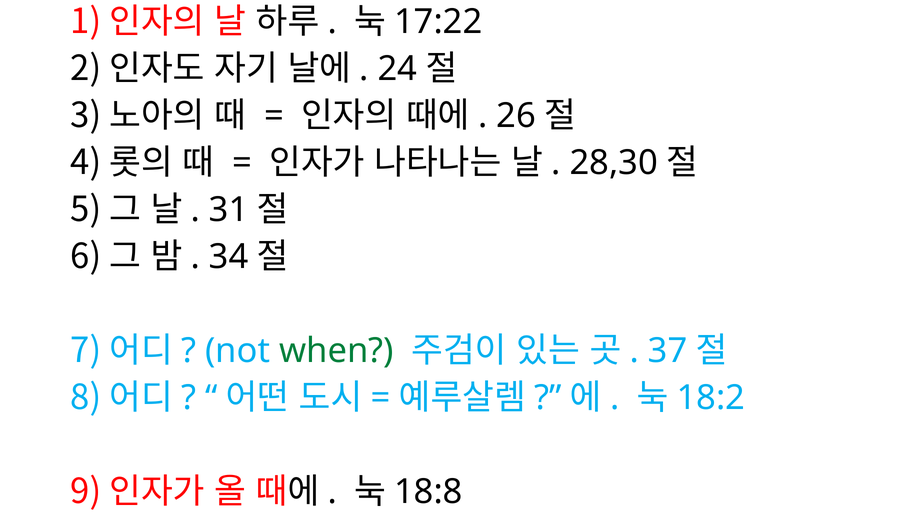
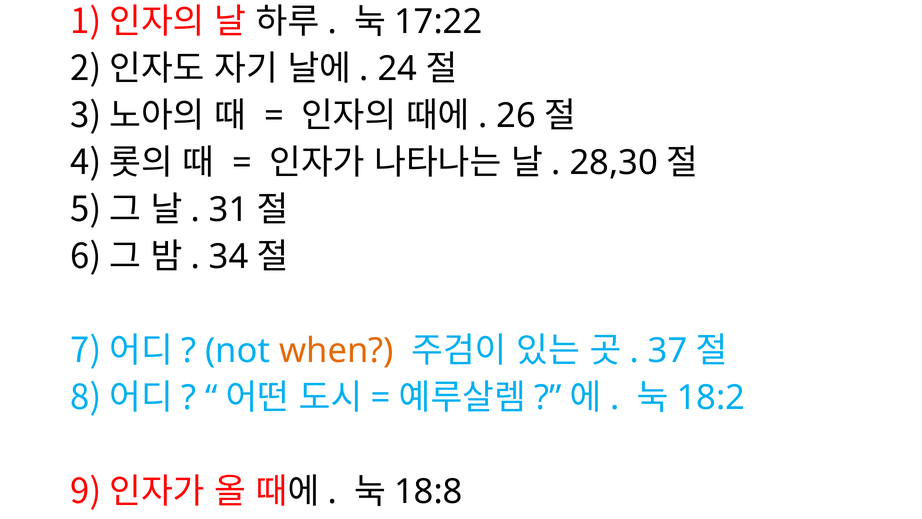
when colour: green -> orange (336, 351)
